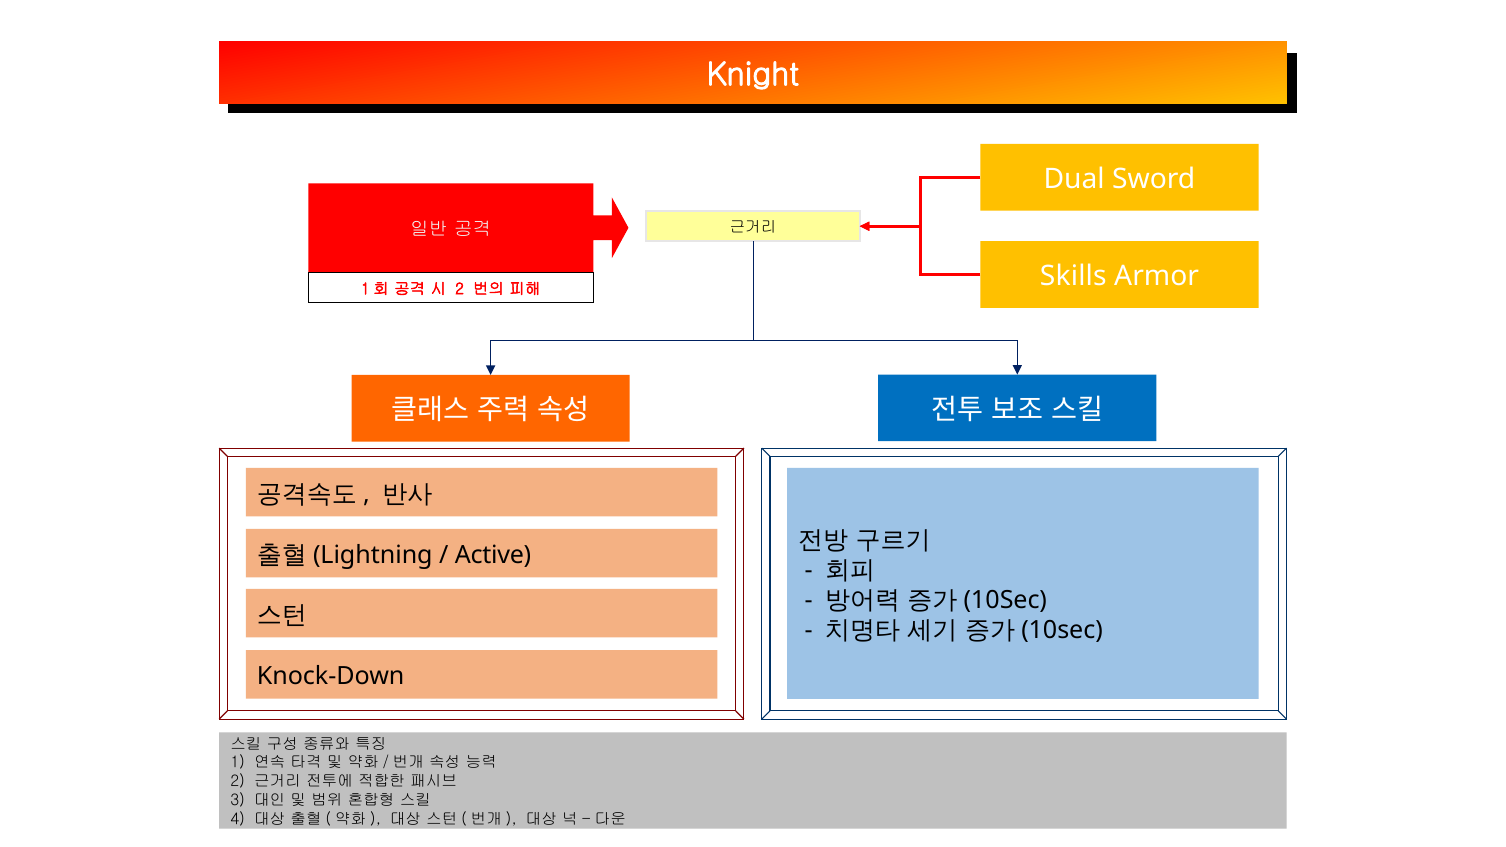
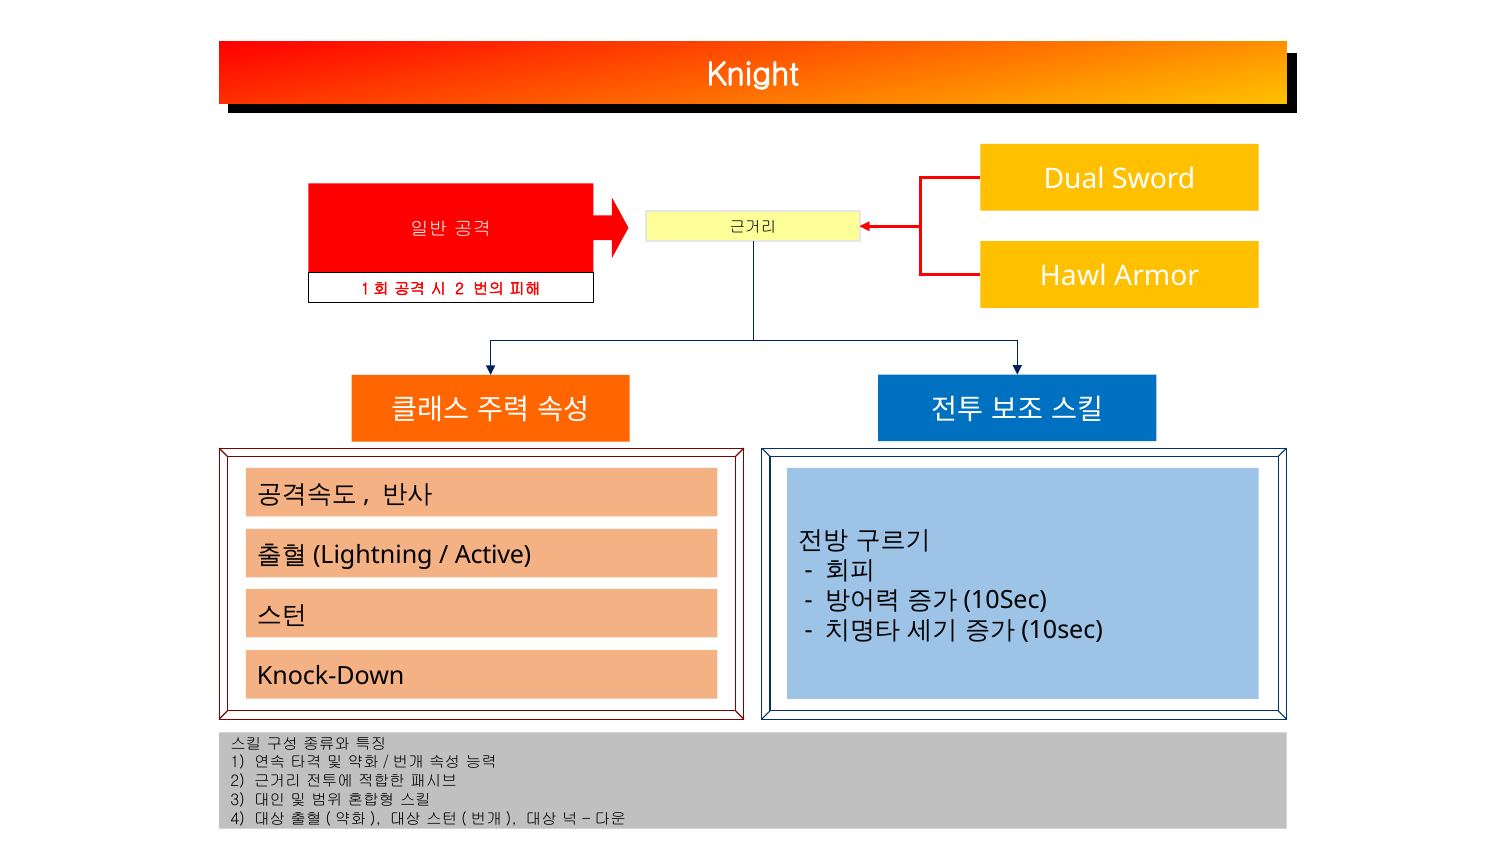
Skills: Skills -> Hawl (1073, 277)
